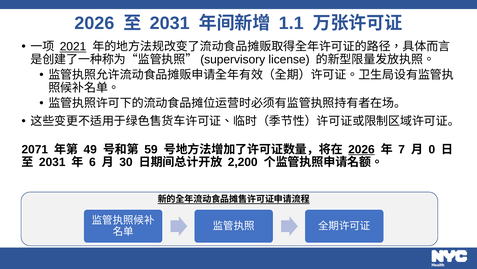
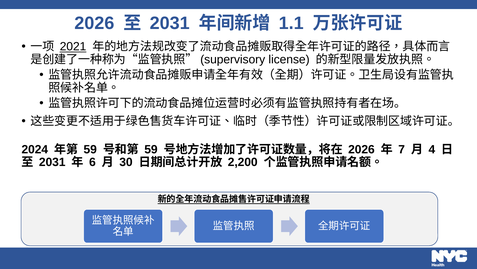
2071: 2071 -> 2024 (35, 149)
49: 49 -> 59 (90, 149)
2026 underline: present -> none (361, 149)
0: 0 -> 4 (432, 149)
